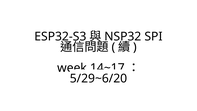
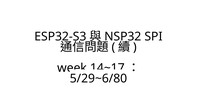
5/29~6/20: 5/29~6/20 -> 5/29~6/80 (98, 78)
